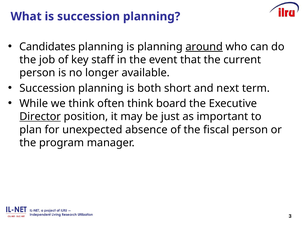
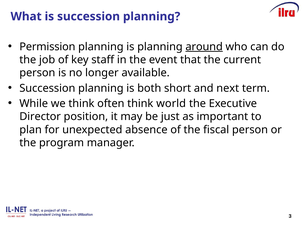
Candidates: Candidates -> Permission (47, 47)
board: board -> world (171, 103)
Director underline: present -> none (40, 116)
